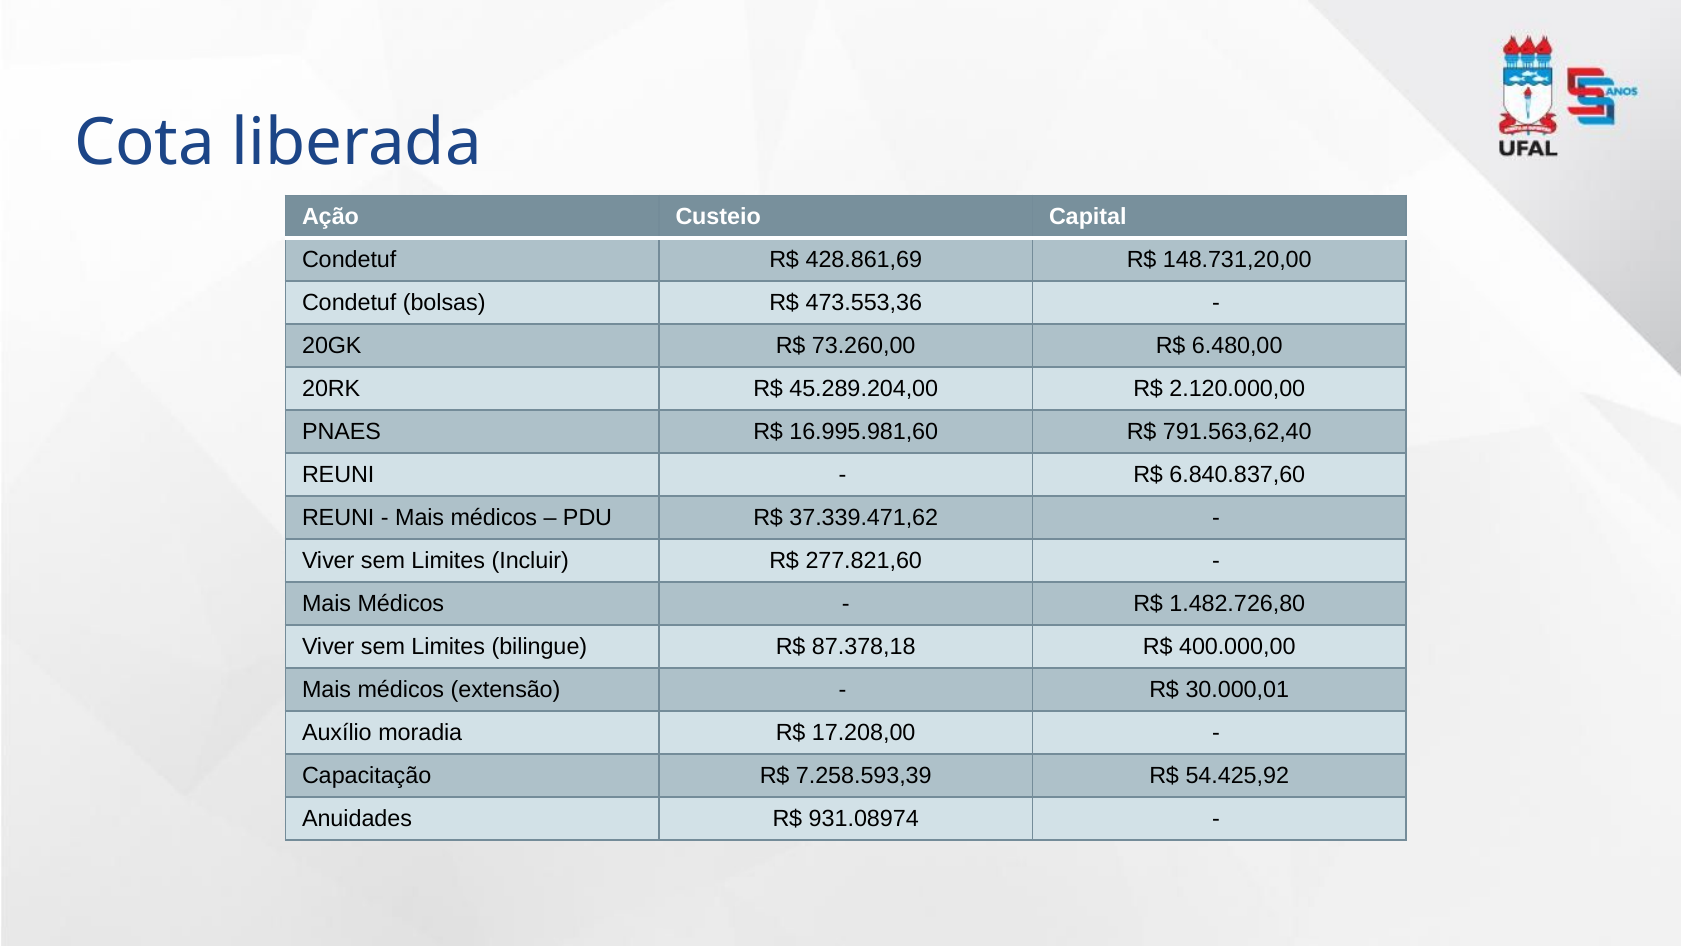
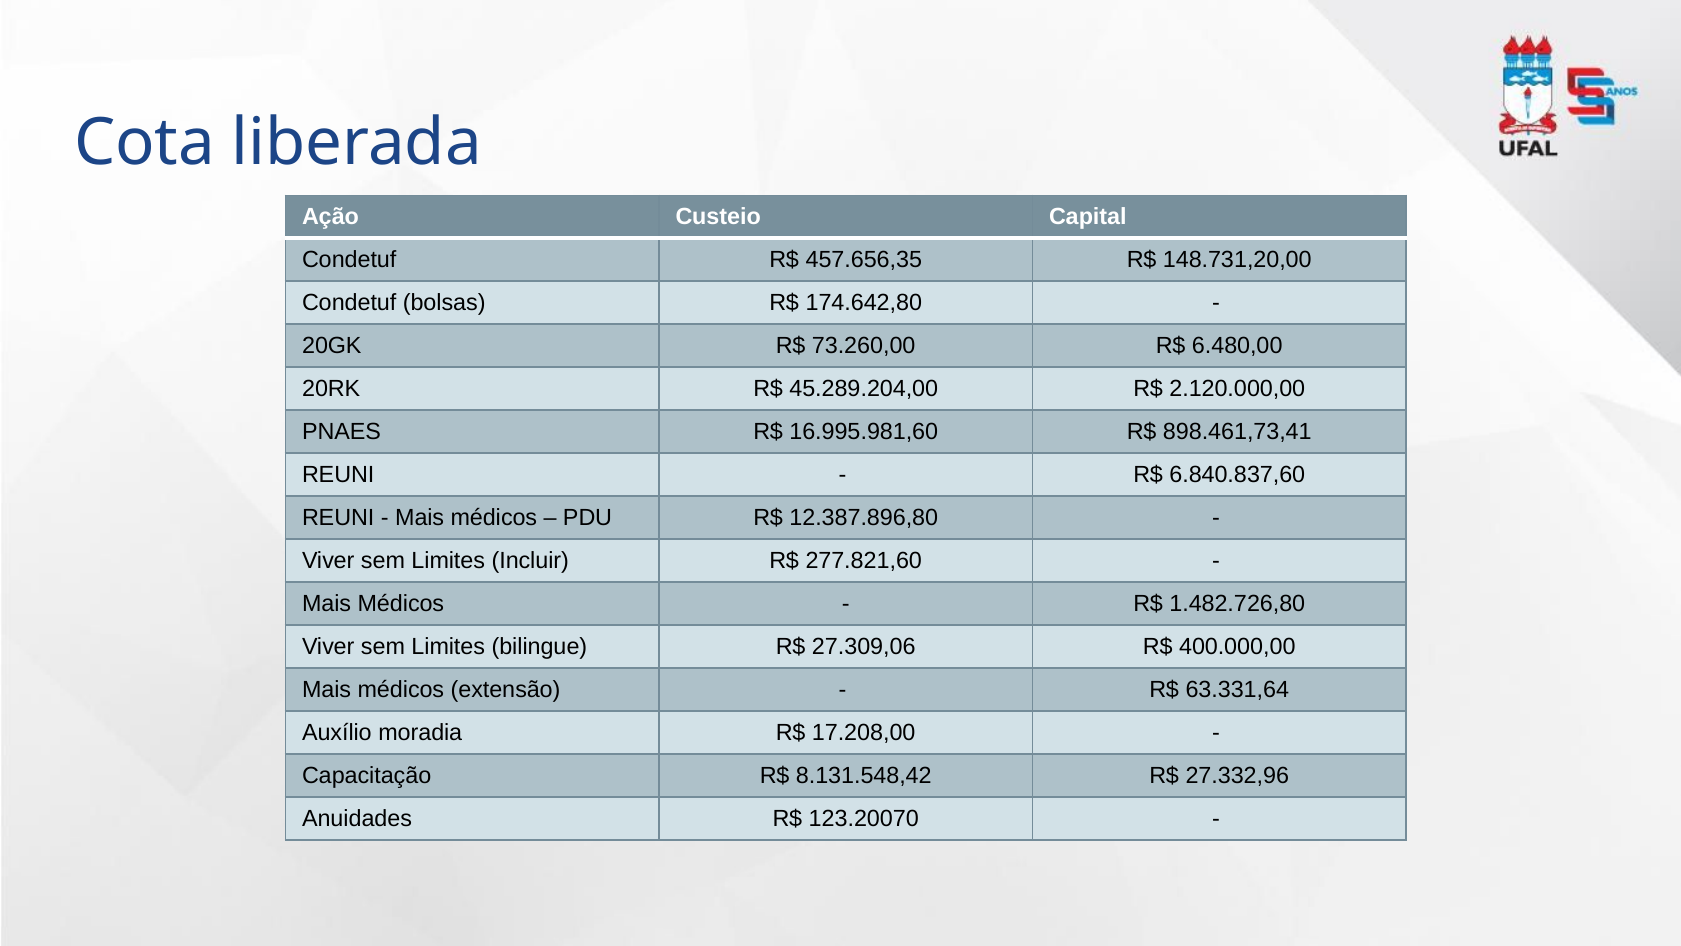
428.861,69: 428.861,69 -> 457.656,35 (864, 260)
473.553,36: 473.553,36 -> 174.642,80 (864, 303)
791.563,62,40: 791.563,62,40 -> 898.461,73,41 (1237, 432)
37.339.471,62: 37.339.471,62 -> 12.387.896,80 (864, 518)
87.378,18: 87.378,18 -> 27.309,06 (864, 646)
30.000,01: 30.000,01 -> 63.331,64 (1237, 689)
7.258.593,39: 7.258.593,39 -> 8.131.548,42 (864, 775)
54.425,92: 54.425,92 -> 27.332,96 (1237, 775)
931.08974: 931.08974 -> 123.20070 (864, 818)
